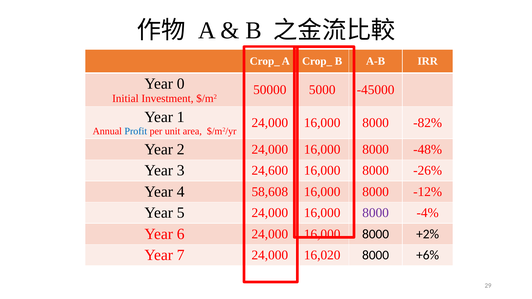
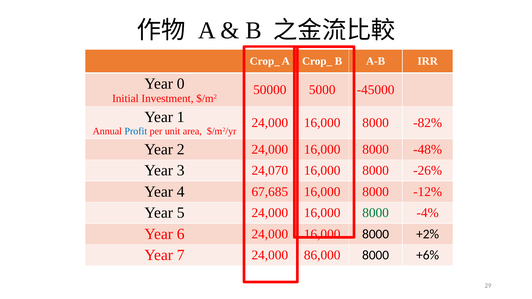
24,600: 24,600 -> 24,070 (270, 171)
58,608: 58,608 -> 67,685 (270, 192)
8000 colour: purple -> green (376, 213)
16,020: 16,020 -> 86,000 (322, 255)
